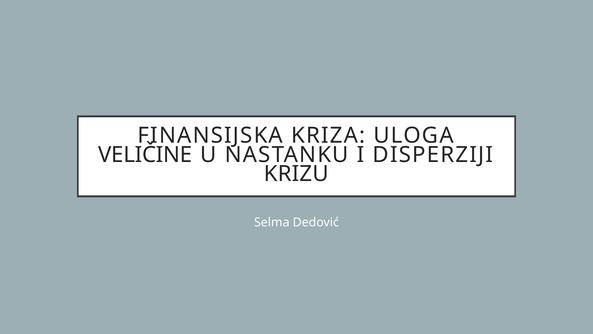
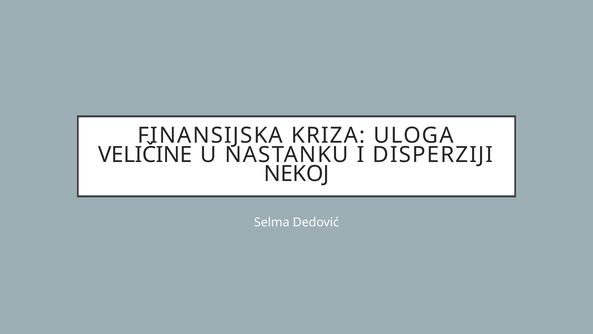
KRIZU: KRIZU -> NEKOJ (297, 174)
